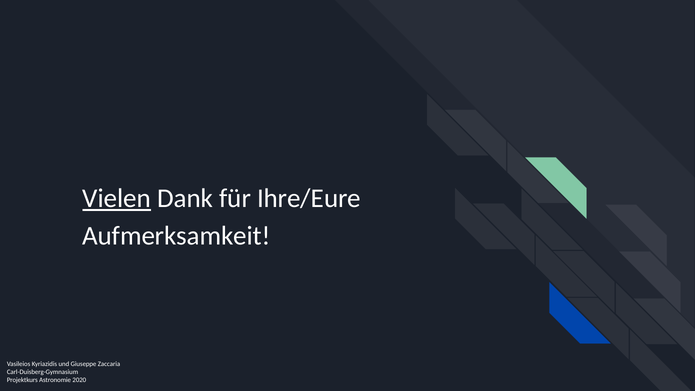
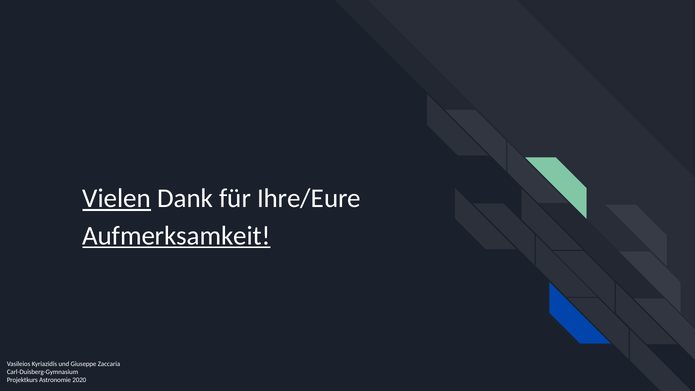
Aufmerksamkeit underline: none -> present (177, 236)
